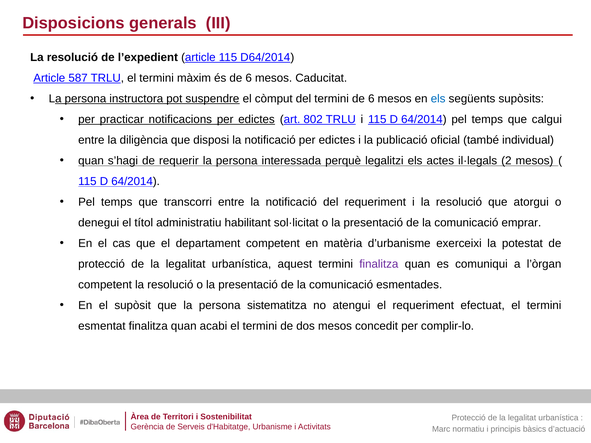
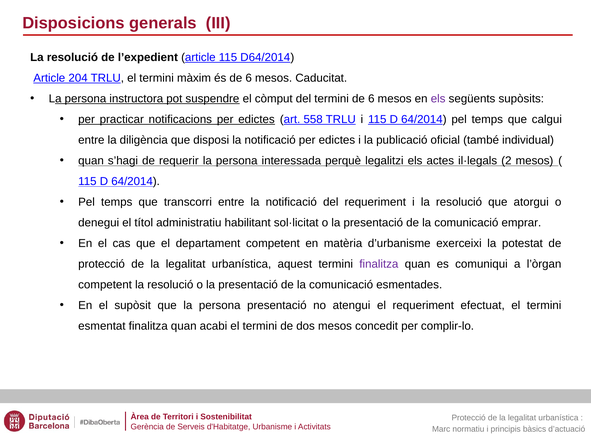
587: 587 -> 204 (78, 78)
els colour: blue -> purple (438, 99)
802: 802 -> 558 (313, 119)
persona sistematitza: sistematitza -> presentació (277, 306)
